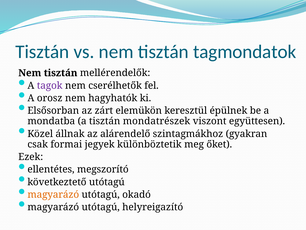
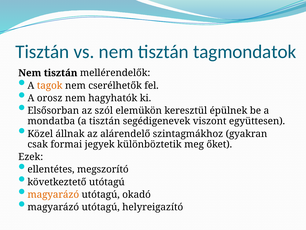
tagok colour: purple -> orange (50, 85)
zárt: zárt -> szól (104, 110)
mondatrészek: mondatrészek -> segédigenevek (157, 121)
